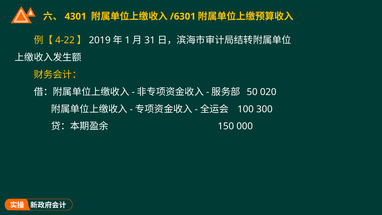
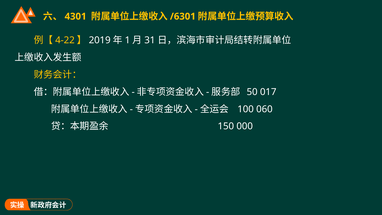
020: 020 -> 017 (268, 92)
300: 300 -> 060 (264, 109)
